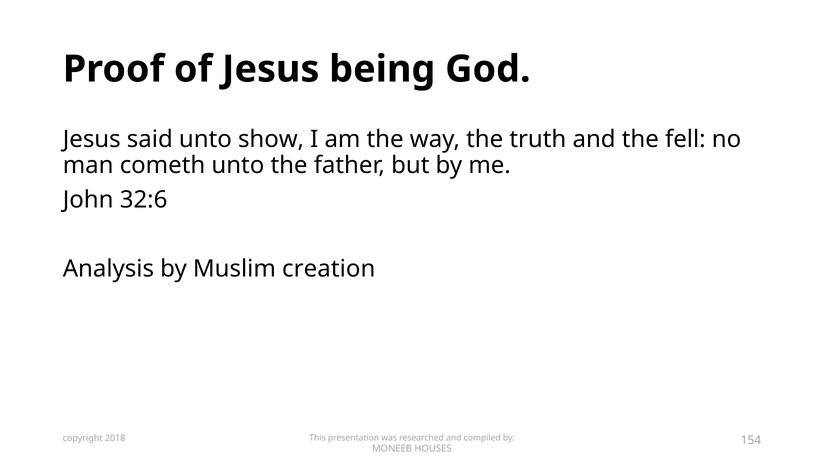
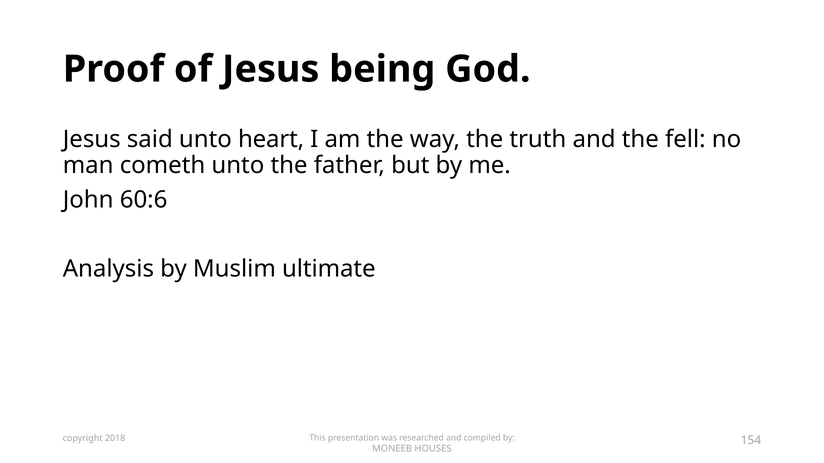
show: show -> heart (271, 139)
32:6: 32:6 -> 60:6 (144, 200)
creation: creation -> ultimate (329, 269)
